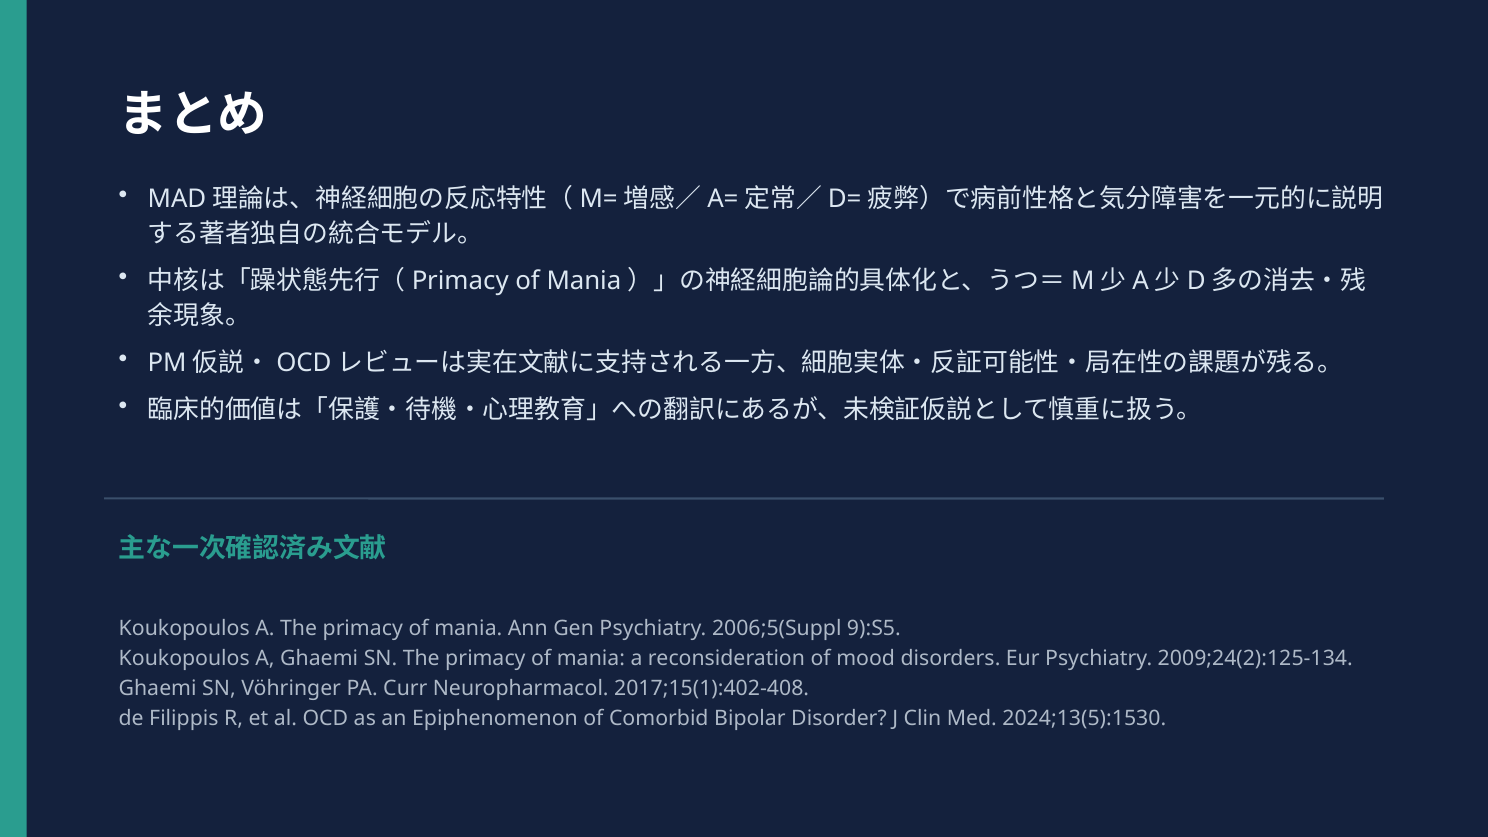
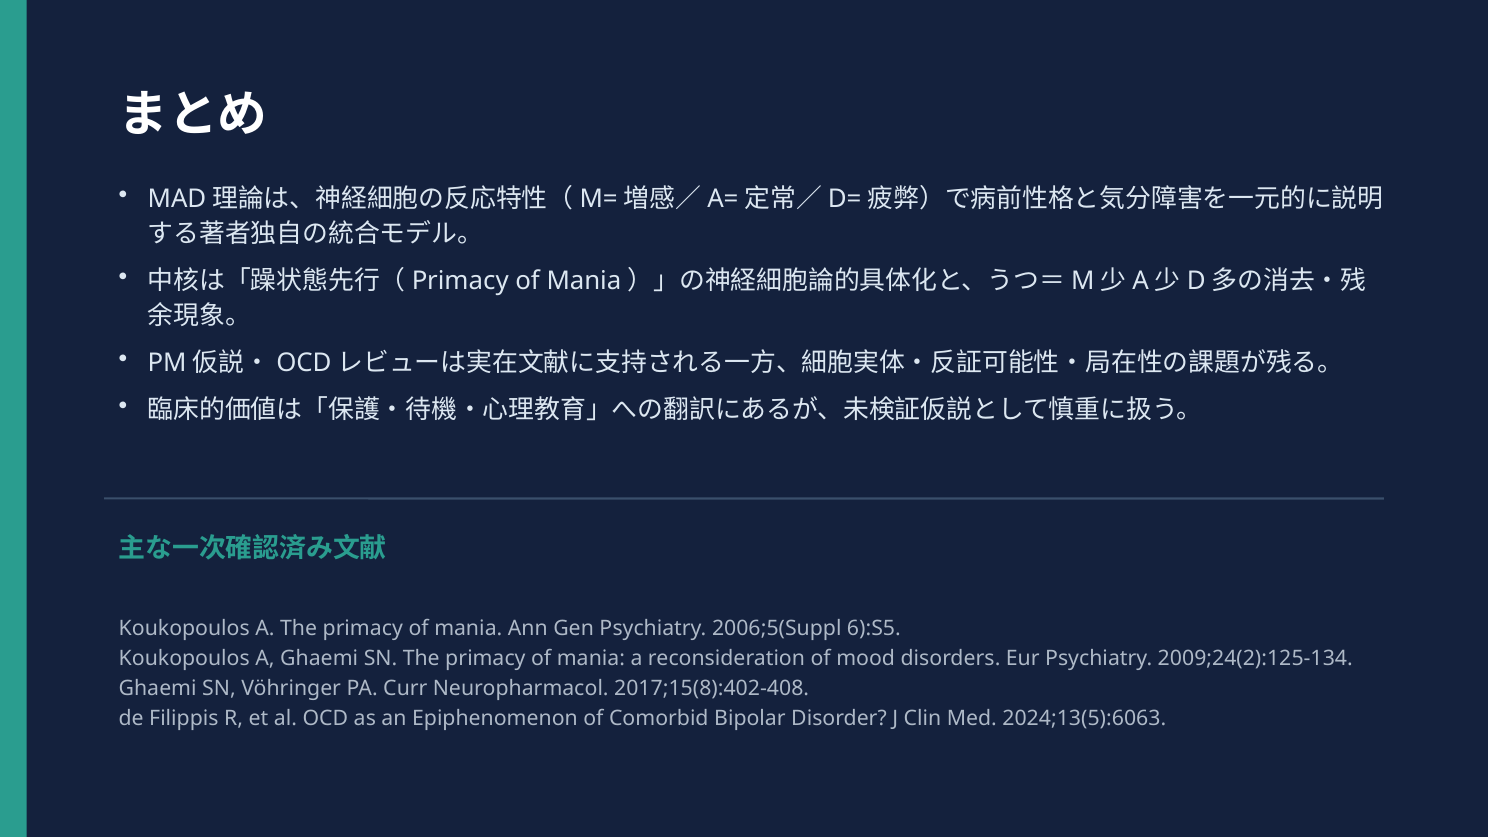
9):S5: 9):S5 -> 6):S5 (874, 628)
2017;15(1):402-408: 2017;15(1):402-408 -> 2017;15(8):402-408 (712, 688)
2024;13(5):1530: 2024;13(5):1530 -> 2024;13(5):6063 (1084, 718)
